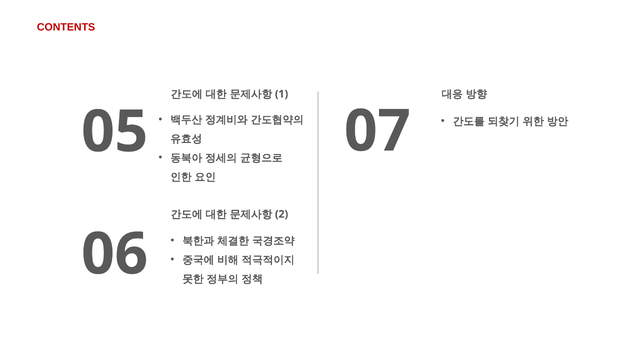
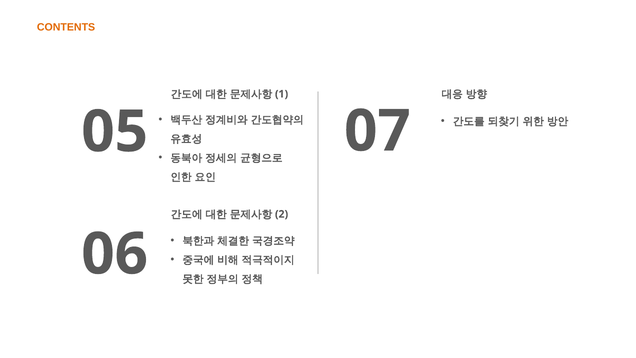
CONTENTS colour: red -> orange (66, 27)
